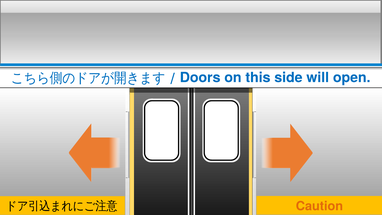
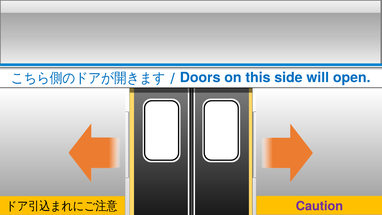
Caution colour: orange -> purple (320, 206)
